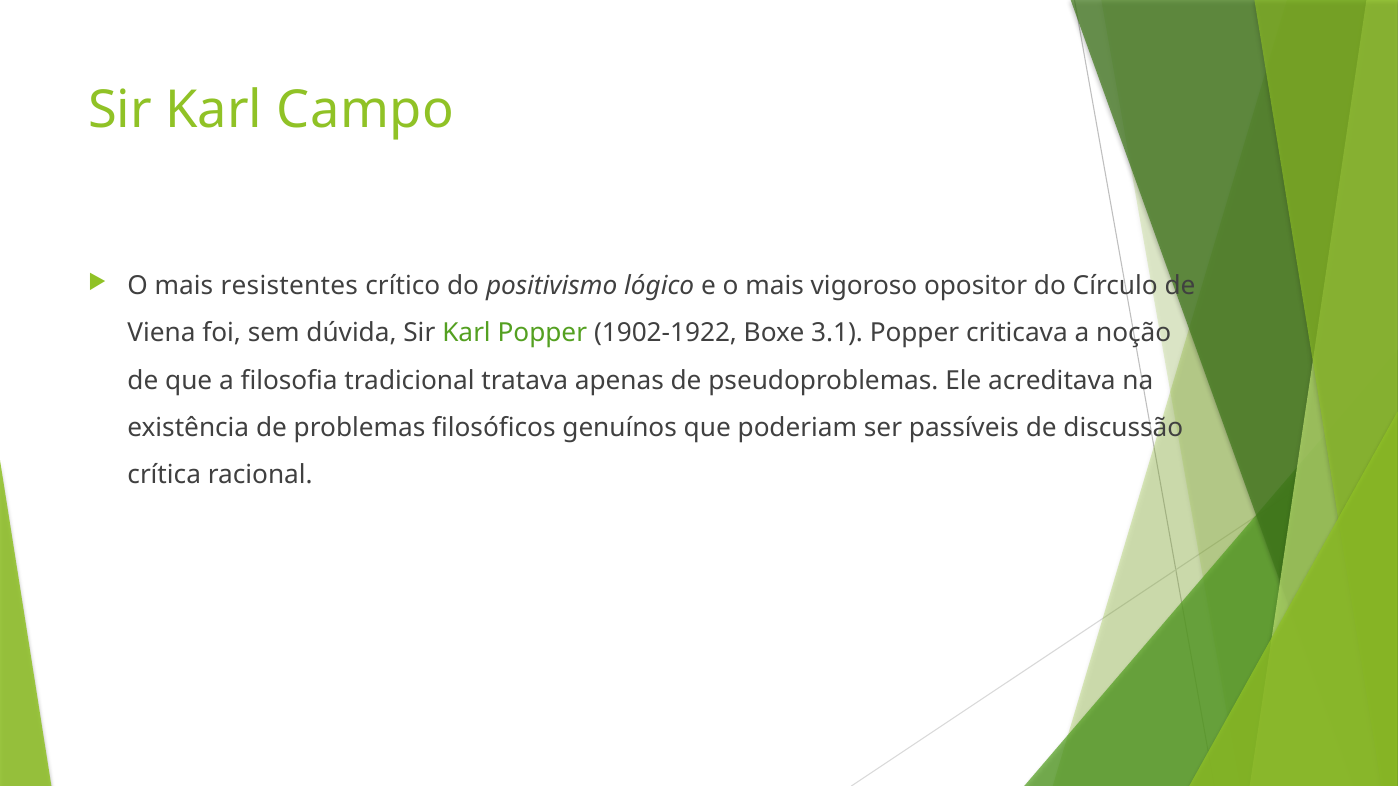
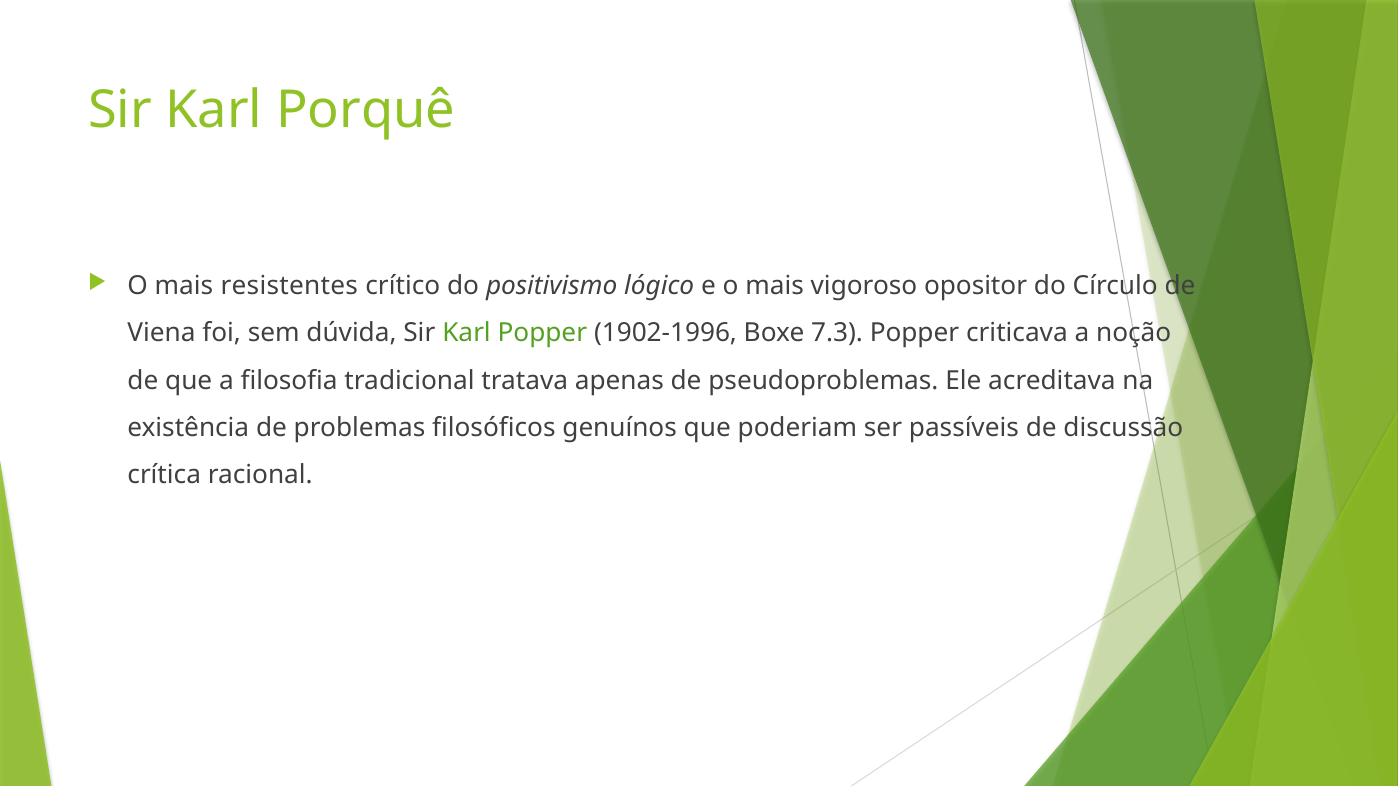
Campo: Campo -> Porquê (366, 110)
1902-1922: 1902-1922 -> 1902-1996 (666, 333)
3.1: 3.1 -> 7.3 (837, 333)
